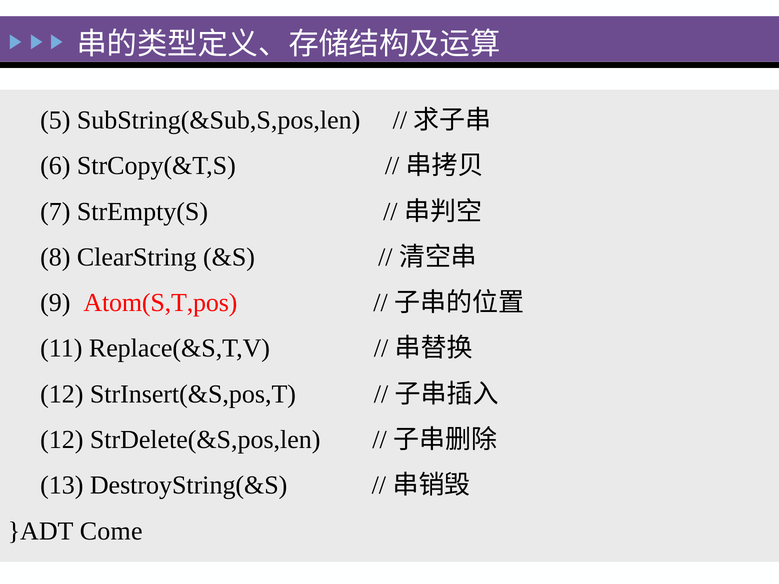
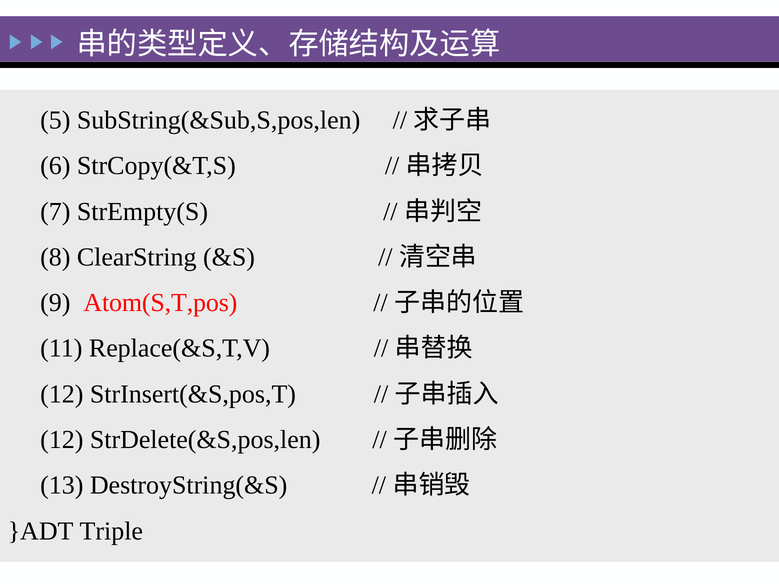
Come: Come -> Triple (111, 531)
